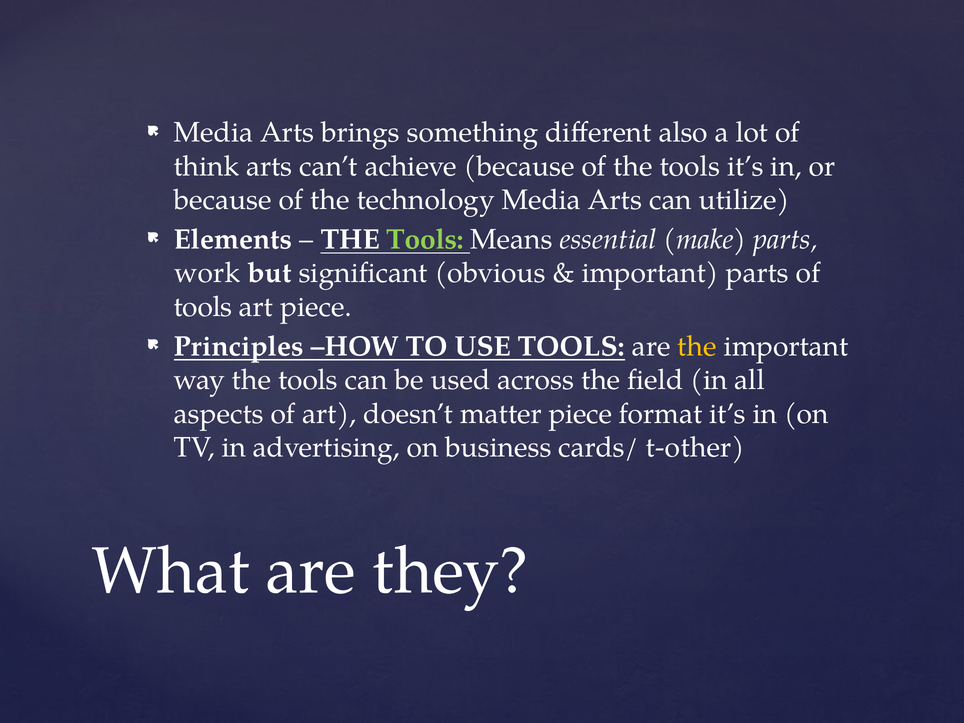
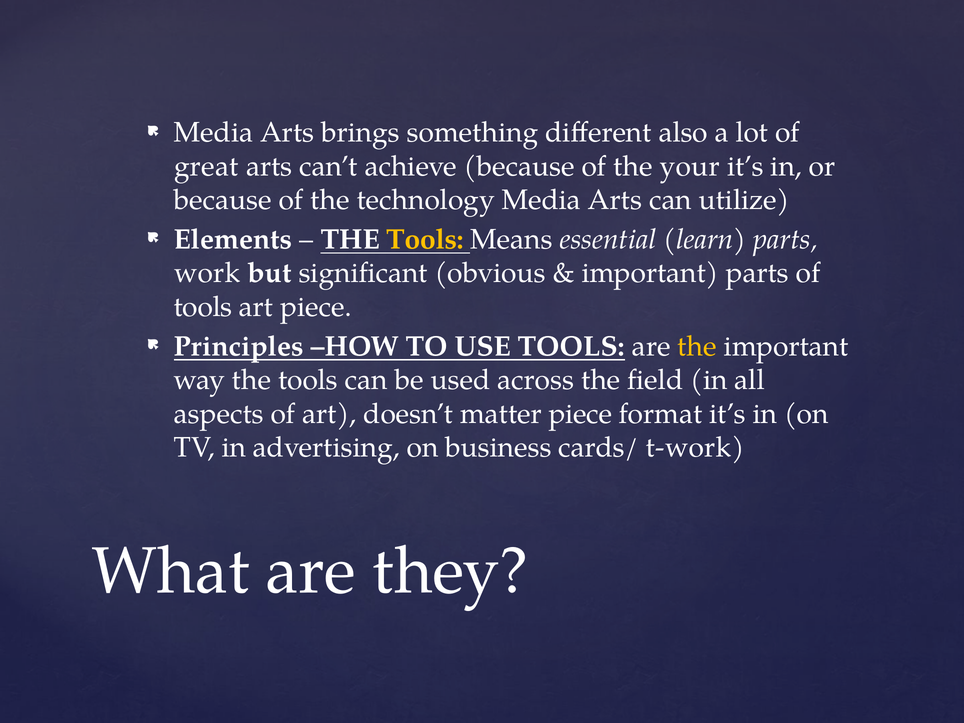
think: think -> great (206, 166)
of the tools: tools -> your (690, 166)
Tools colour: light green -> yellow (425, 239)
make: make -> learn (705, 239)
t-other: t-other -> t-work (695, 447)
